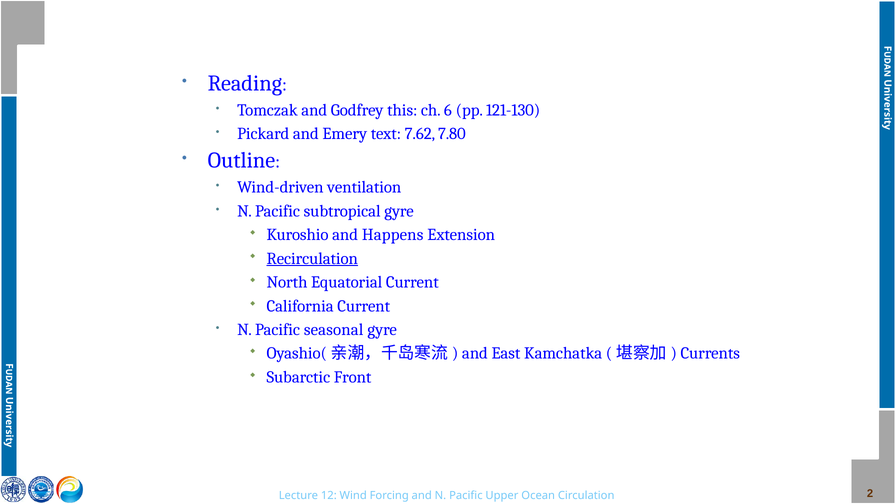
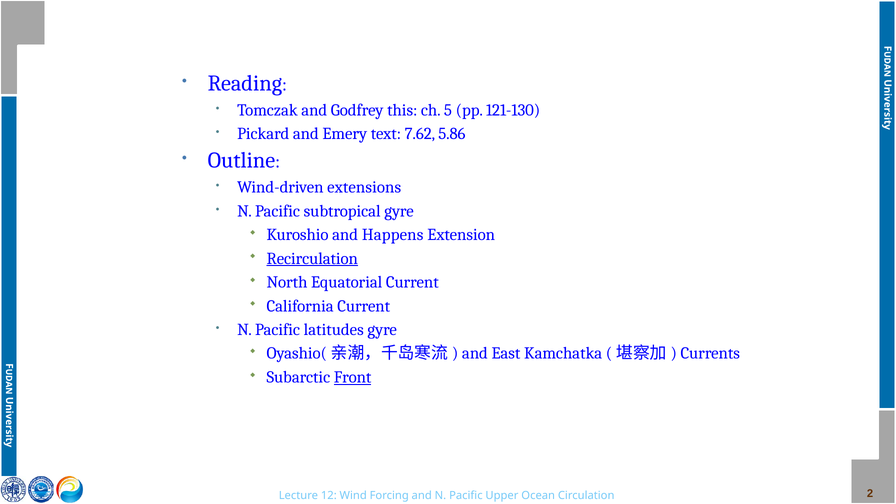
6: 6 -> 5 (448, 110)
7.80: 7.80 -> 5.86 (452, 134)
ventilation: ventilation -> extensions (364, 187)
seasonal: seasonal -> latitudes (334, 330)
Front underline: none -> present (353, 377)
